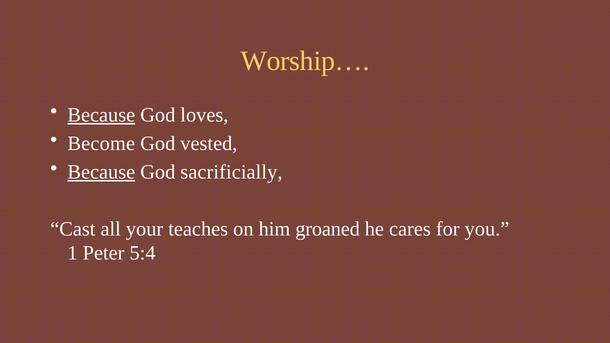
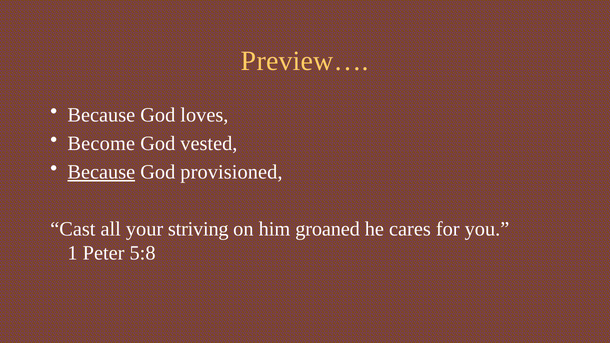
Worship…: Worship… -> Preview… (305, 61)
Because underline: present -> none (101, 115)
sacrificially: sacrificially -> provisioned (231, 172)
teaches: teaches -> striving (198, 229)
5:4: 5:4 -> 5:8 (143, 253)
